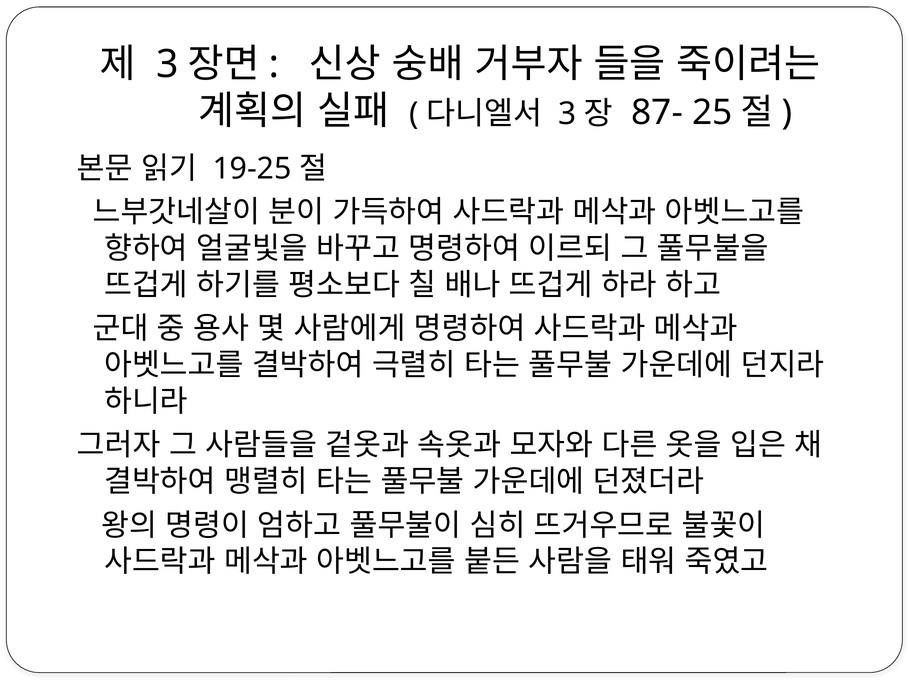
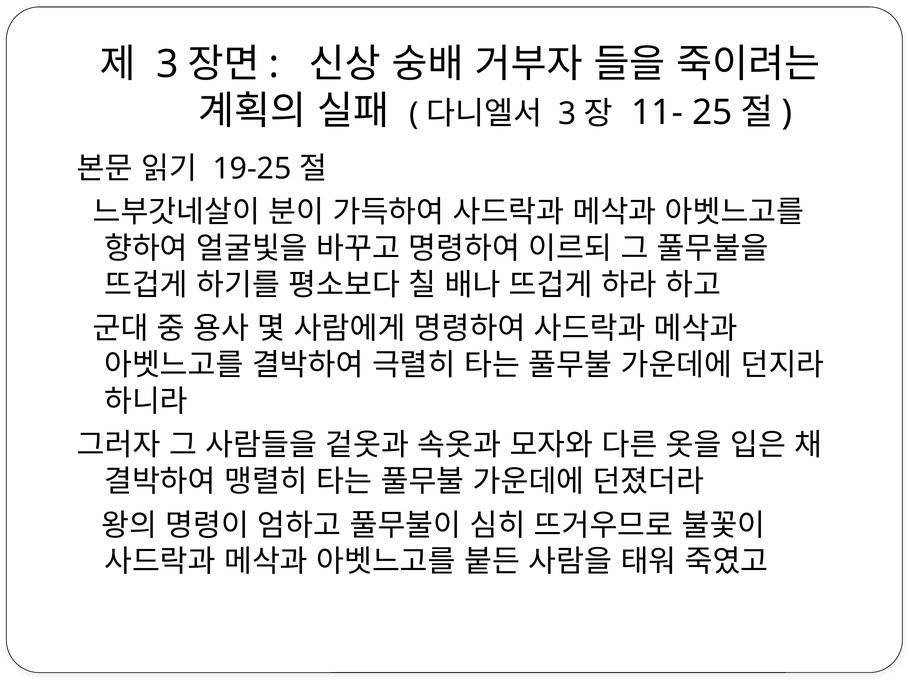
87-: 87- -> 11- (657, 112)
